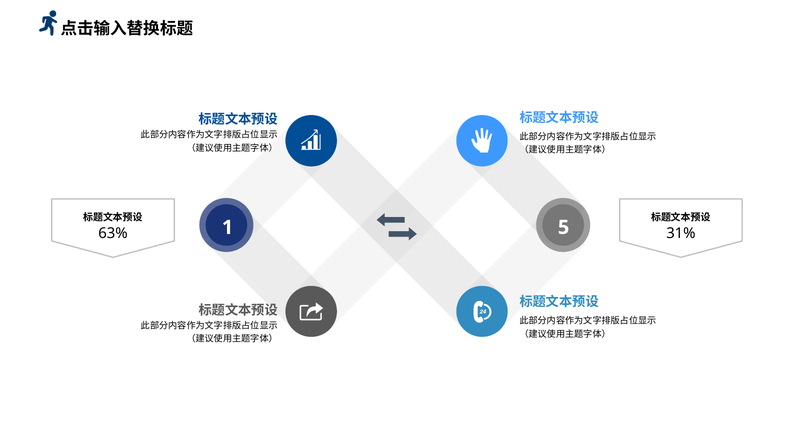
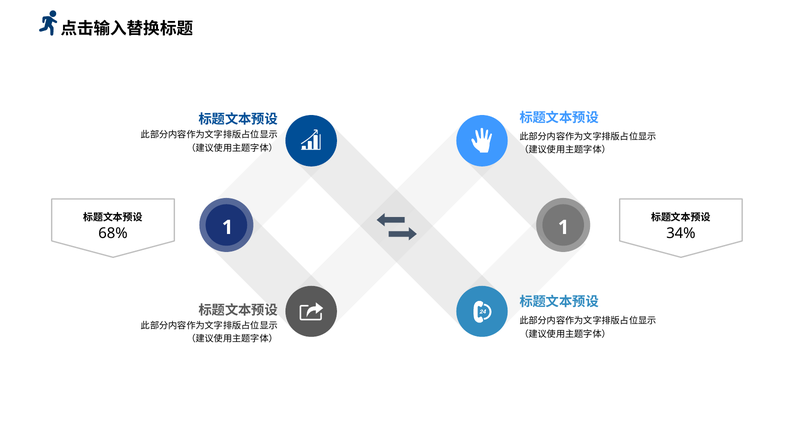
1 5: 5 -> 1 (564, 228)
63%: 63% -> 68% (113, 234)
31%: 31% -> 34% (681, 234)
